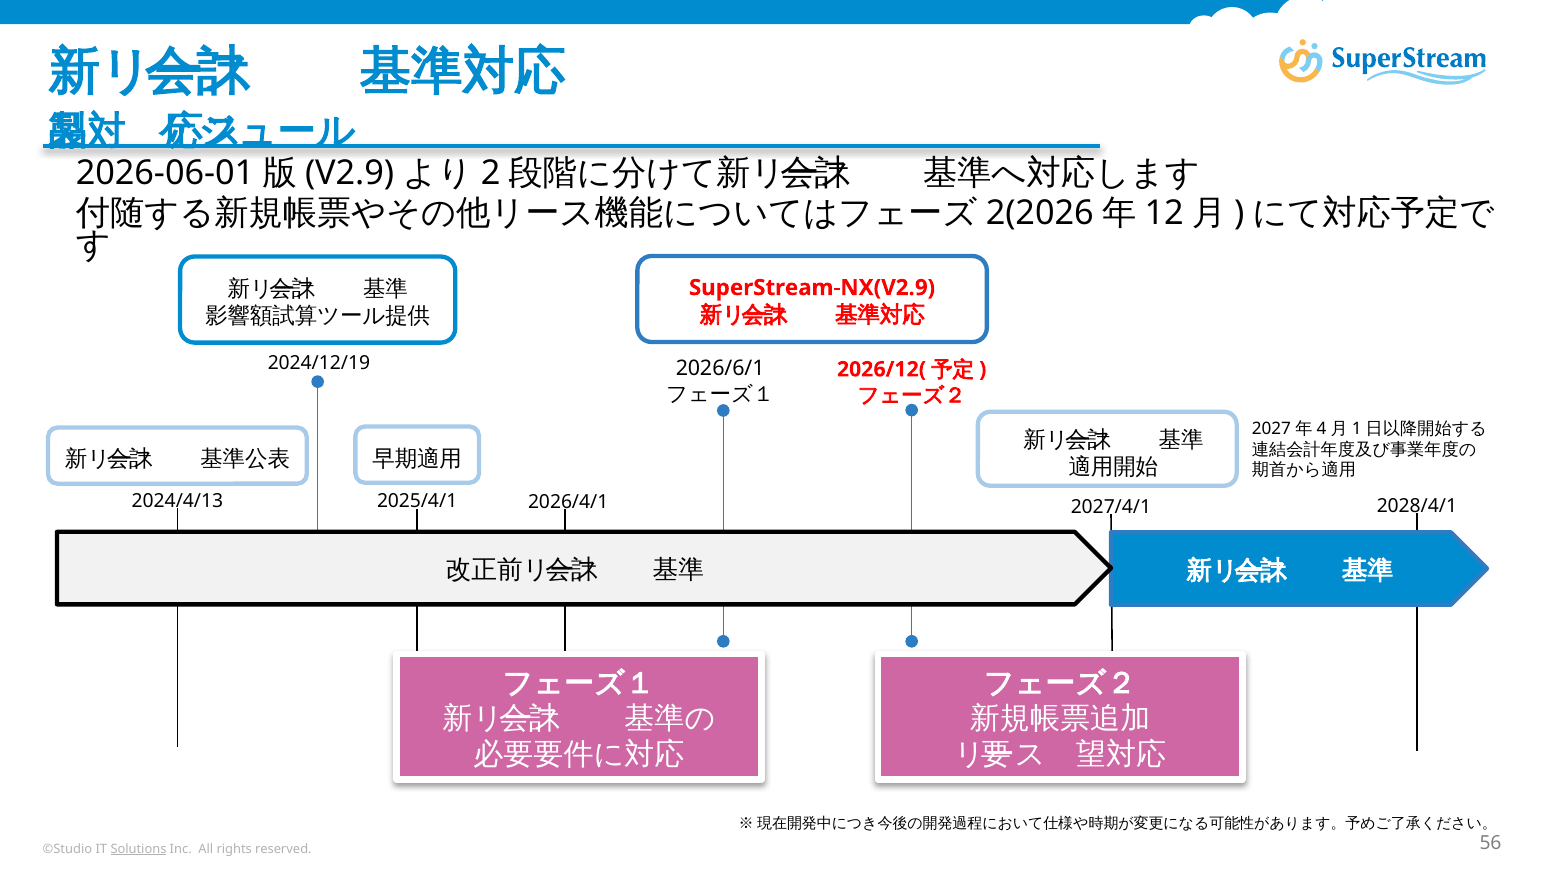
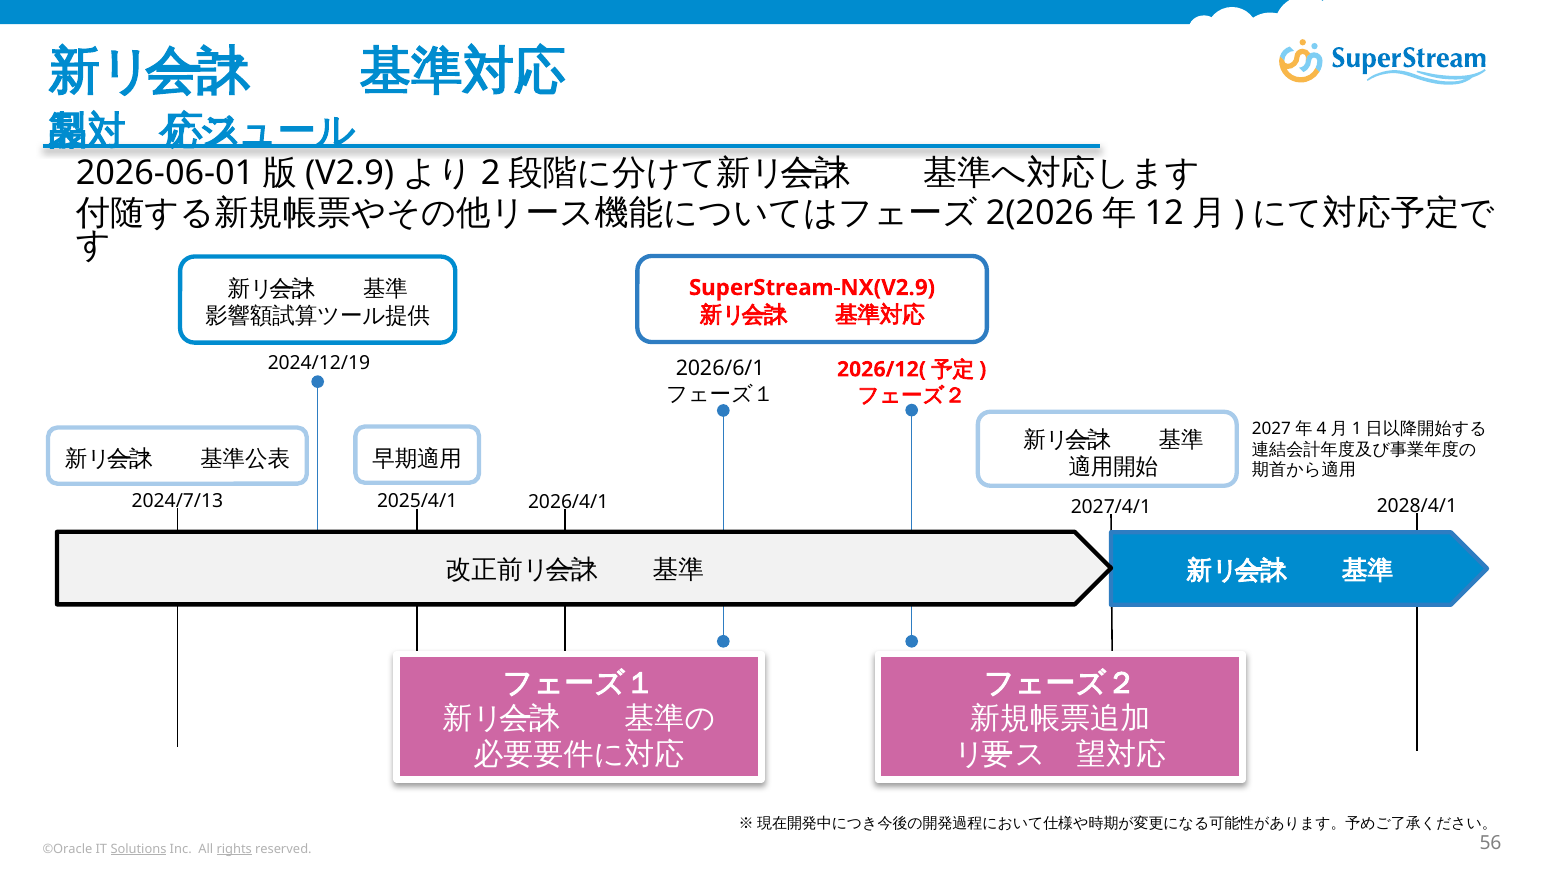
2024/4/13: 2024/4/13 -> 2024/7/13 (177, 501)
©Studio: ©Studio -> ©Oracle (67, 849)
rights underline: none -> present (234, 849)
